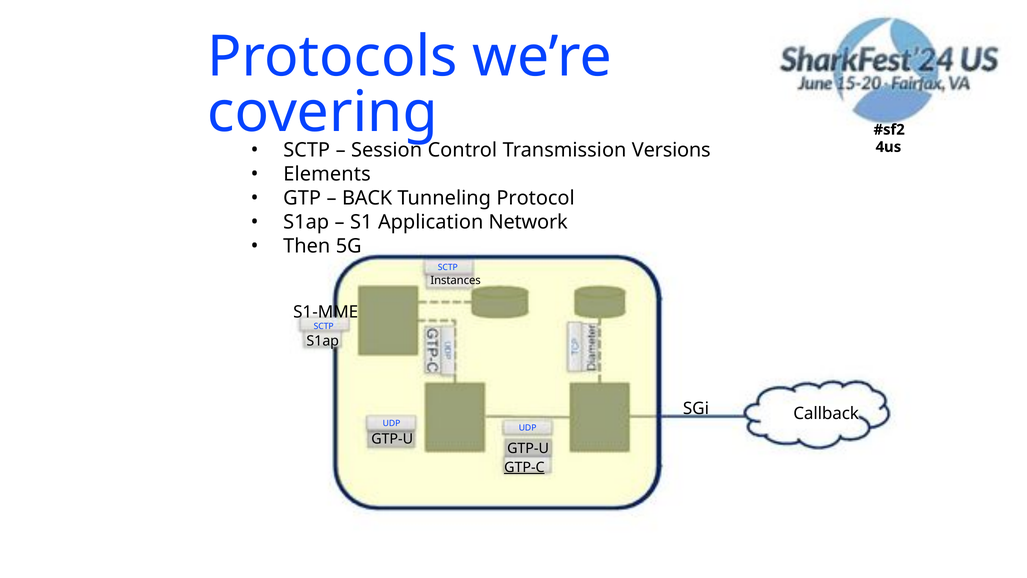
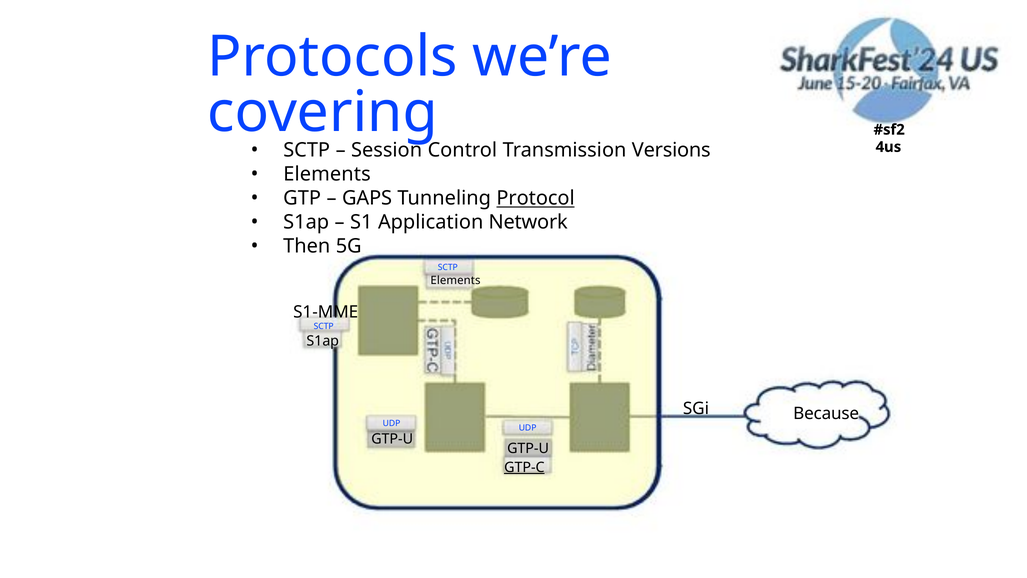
BACK: BACK -> GAPS (367, 198)
Protocol underline: none -> present (536, 198)
Instances: Instances -> Elements (456, 281)
Callback: Callback -> Because (826, 413)
